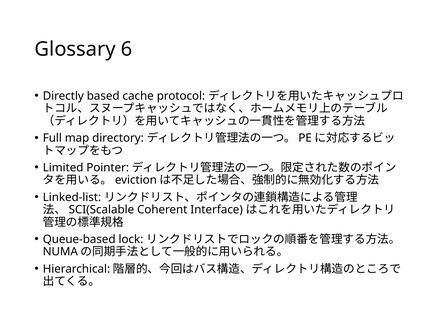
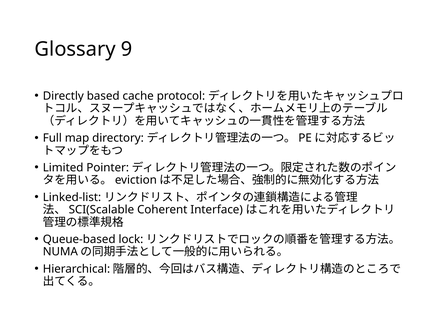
6: 6 -> 9 (127, 49)
